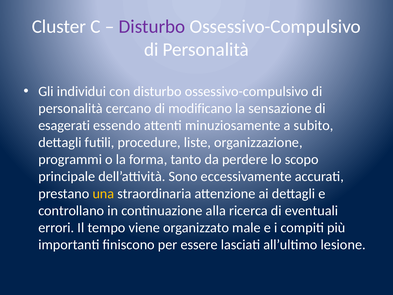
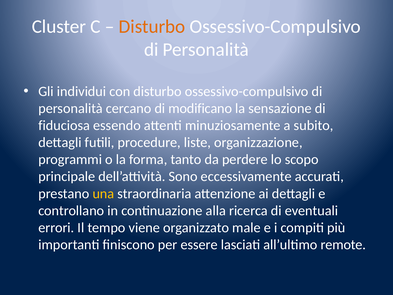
Disturbo colour: purple -> orange (152, 27)
esagerati: esagerati -> fiduciosa (64, 125)
lesione: lesione -> remote (343, 244)
